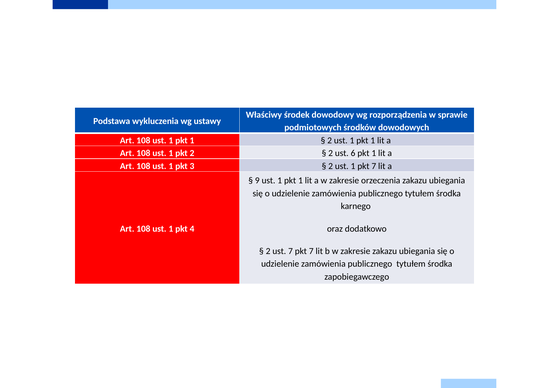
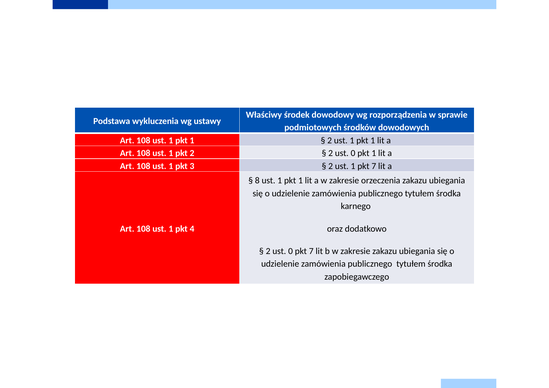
6: 6 -> 0 (353, 153)
9: 9 -> 8 (257, 181)
7: 7 -> 0 (290, 251)
